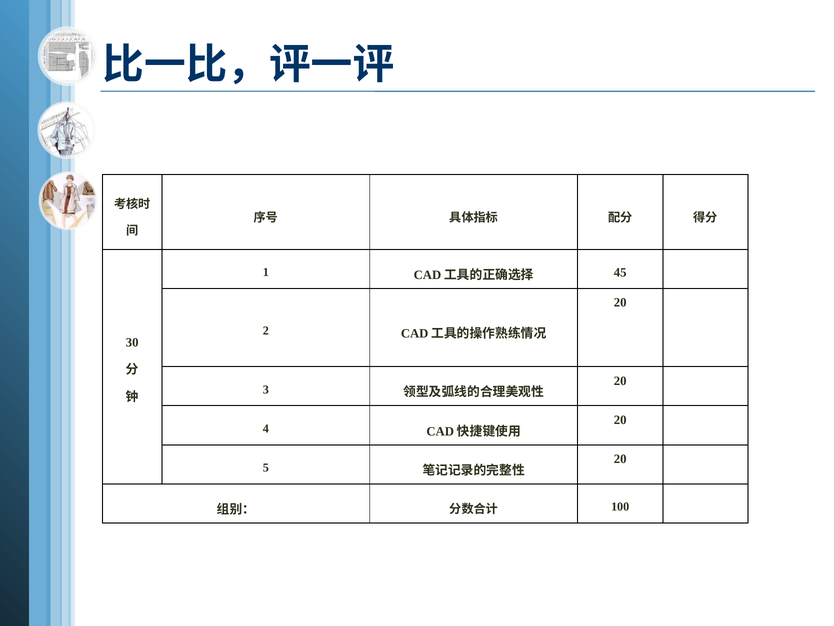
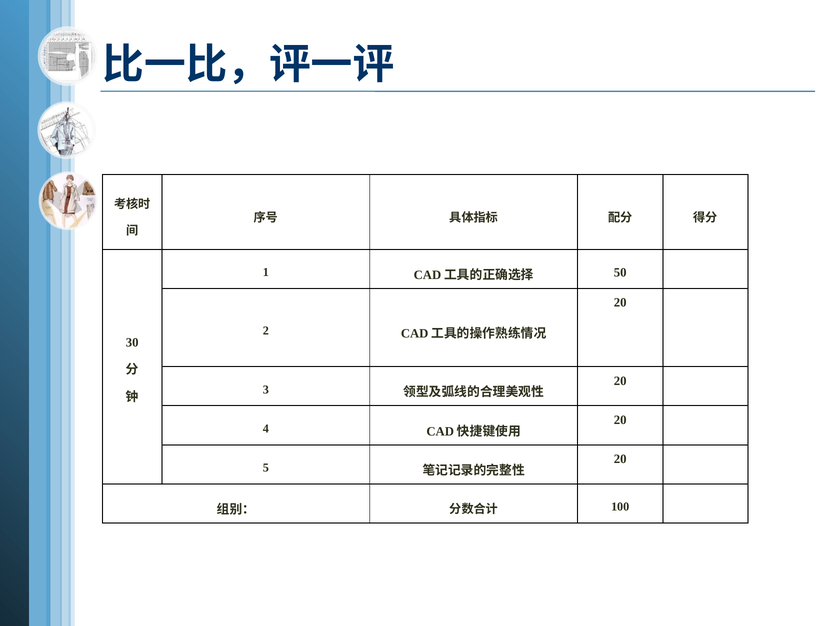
45: 45 -> 50 (620, 272)
